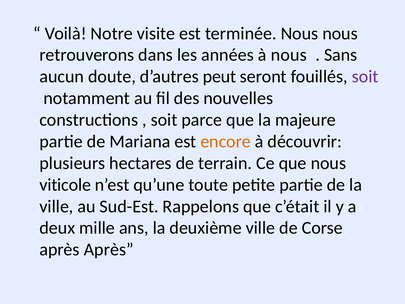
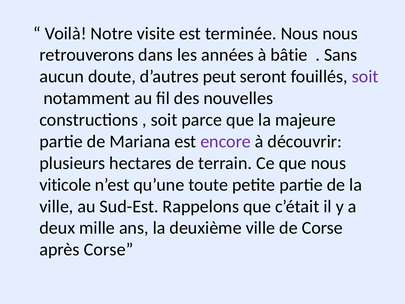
à nous: nous -> bâtie (289, 55)
encore colour: orange -> purple (226, 141)
après Après: Après -> Corse (109, 249)
